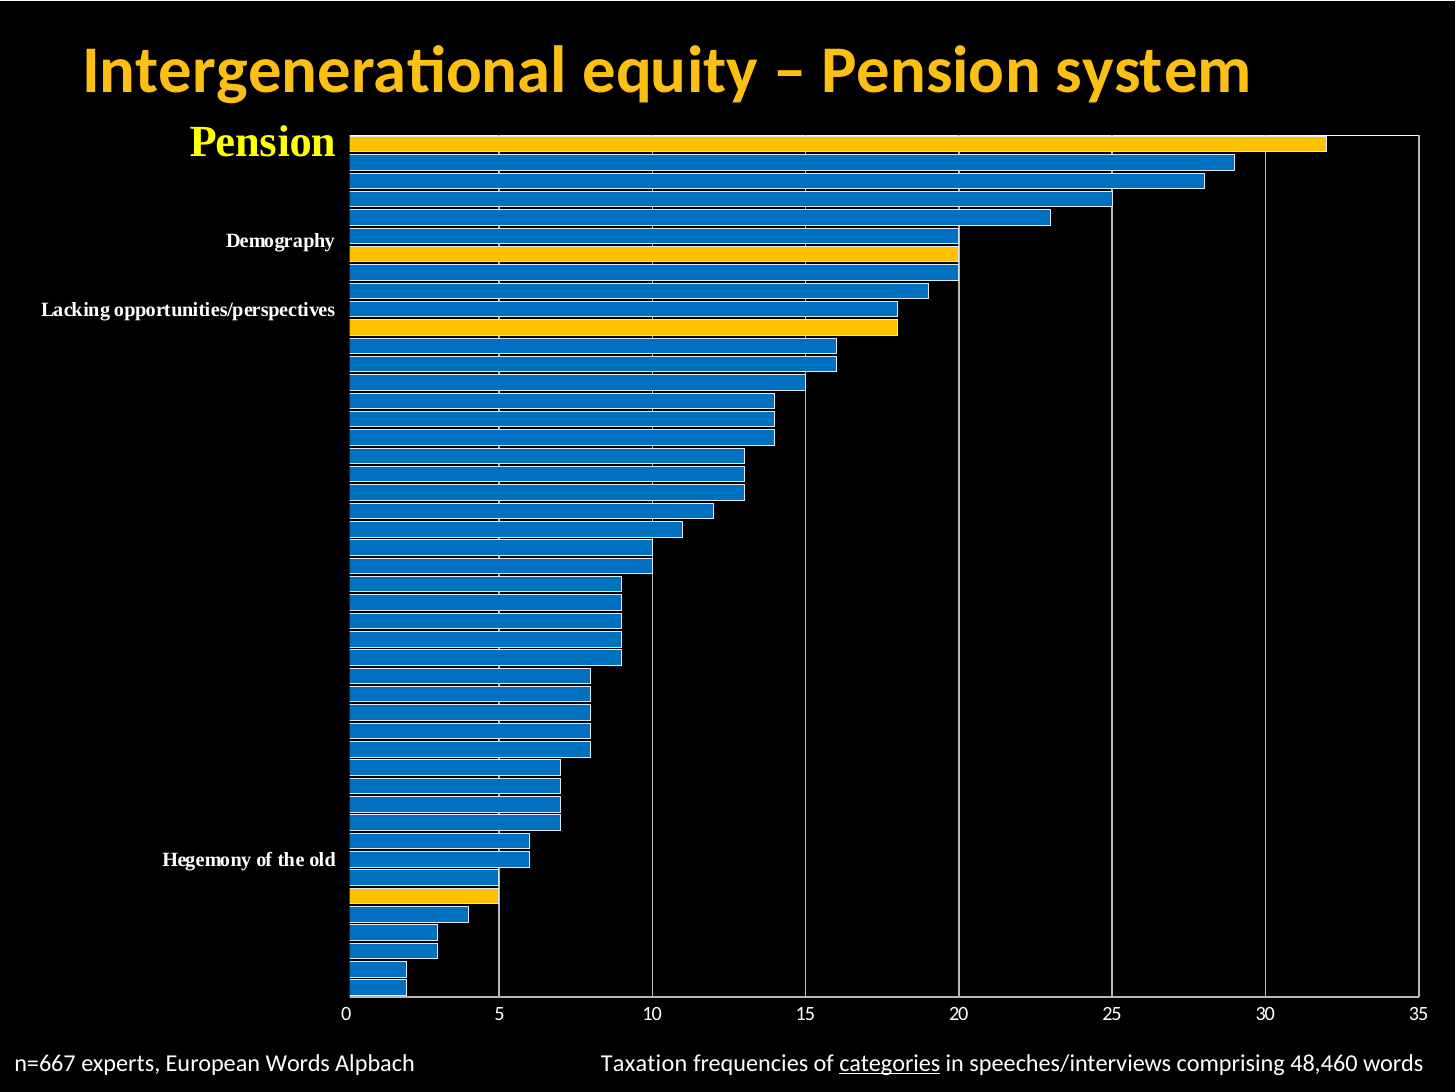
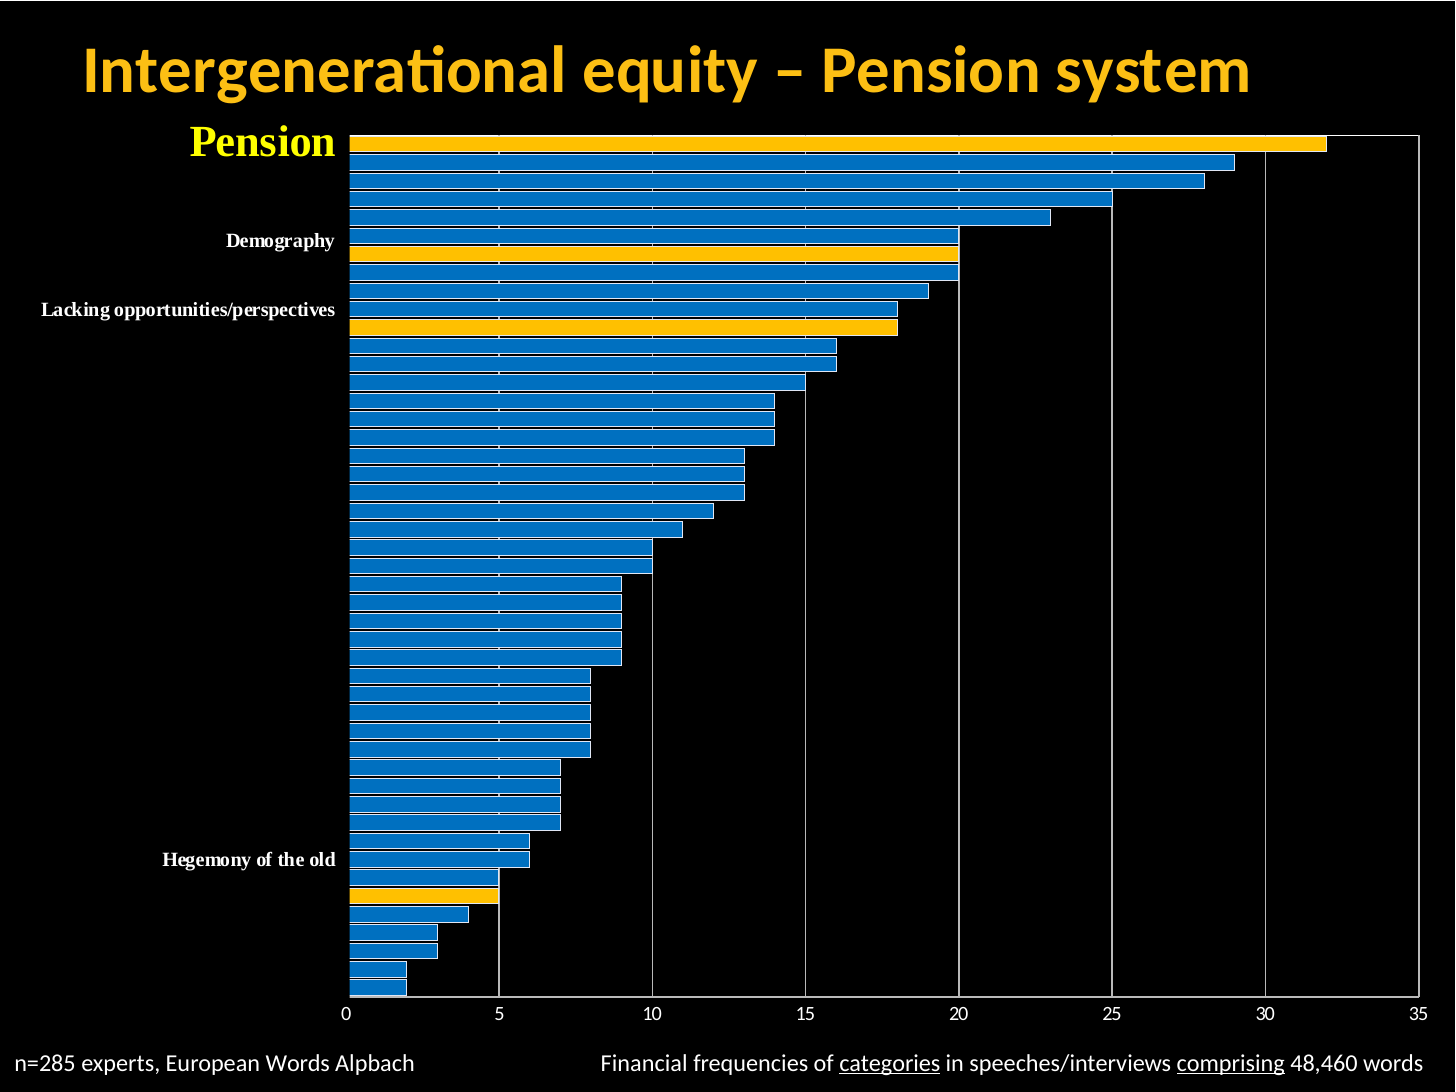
n=667: n=667 -> n=285 (45, 1063)
Taxation: Taxation -> Financial (644, 1063)
comprising underline: none -> present (1231, 1063)
